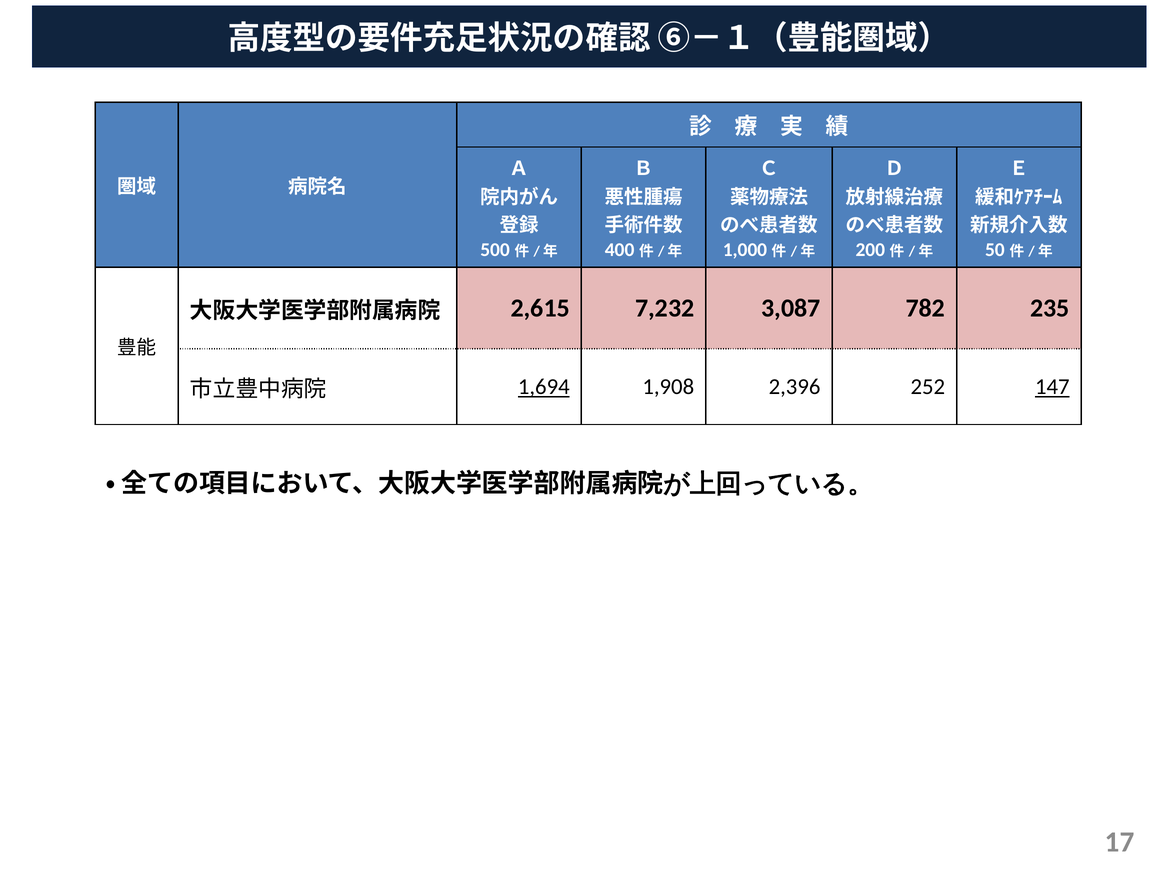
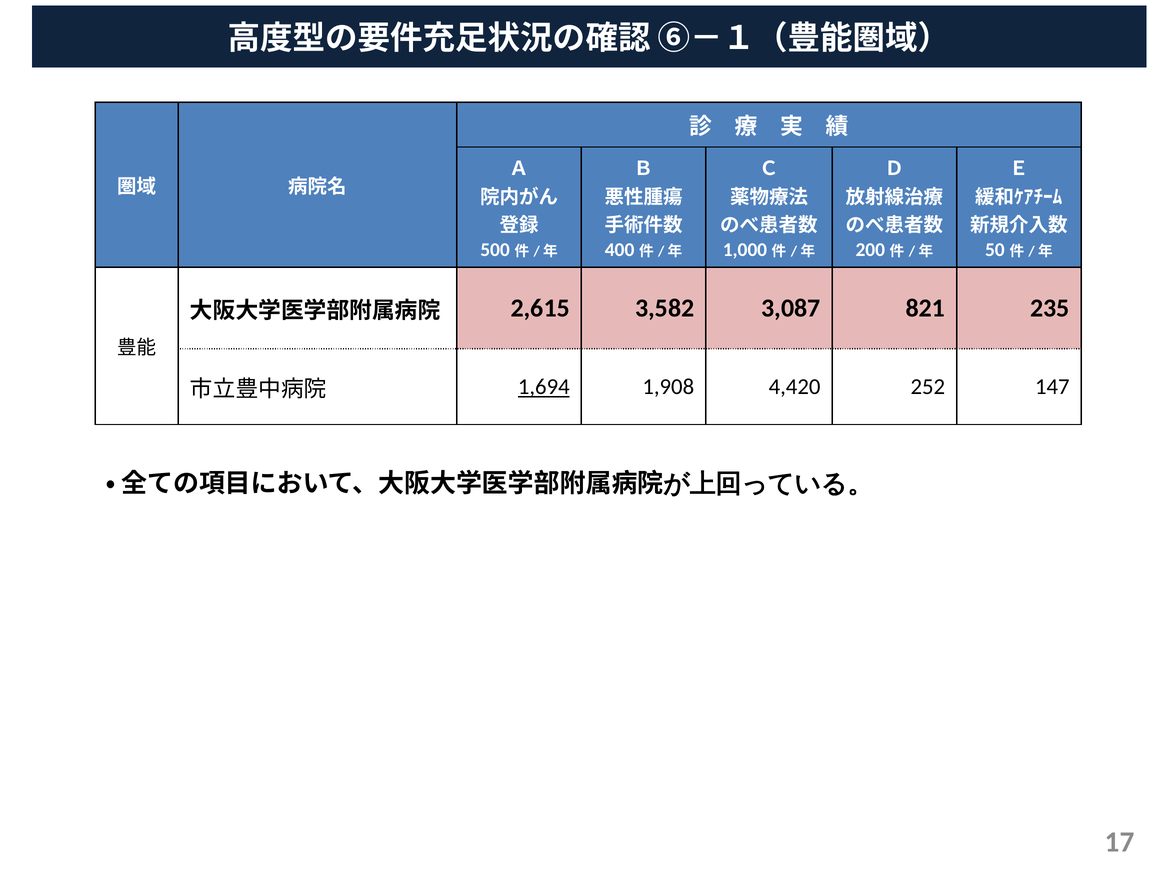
7,232: 7,232 -> 3,582 (665, 308)
782: 782 -> 821 (925, 308)
2,396: 2,396 -> 4,420 (795, 387)
147 underline: present -> none (1052, 387)
